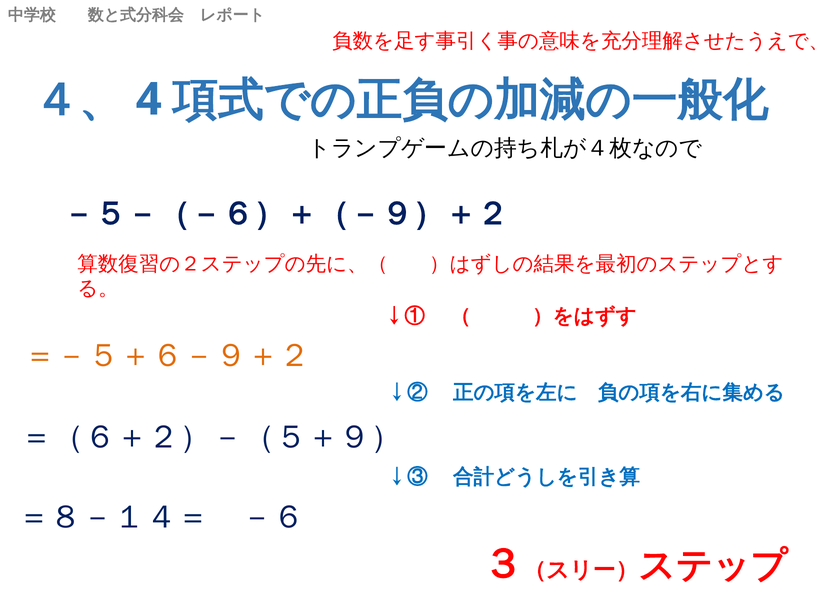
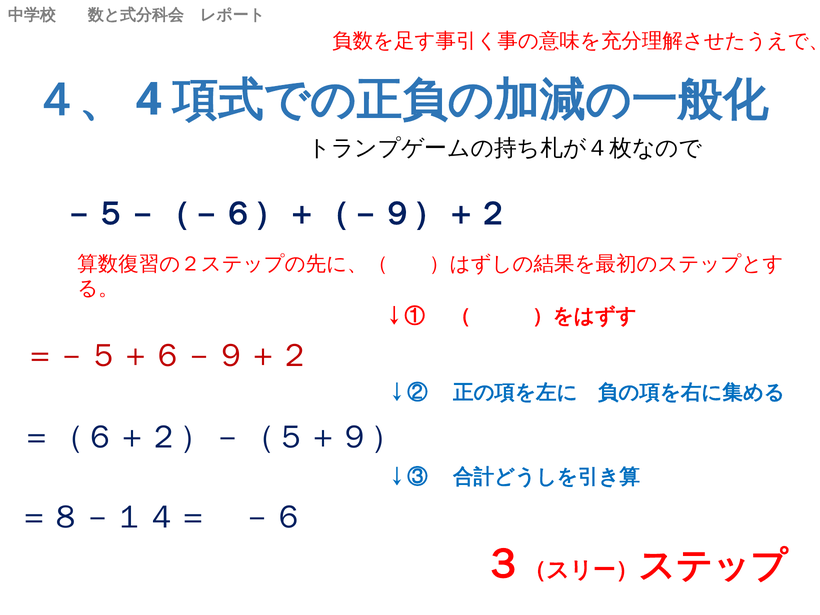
＝－５＋６－９＋２ colour: orange -> red (167, 356)
